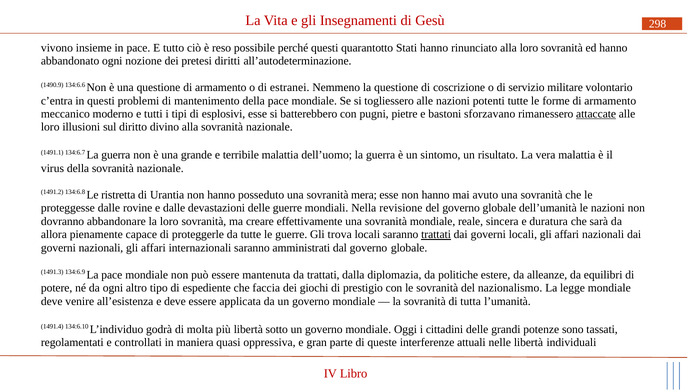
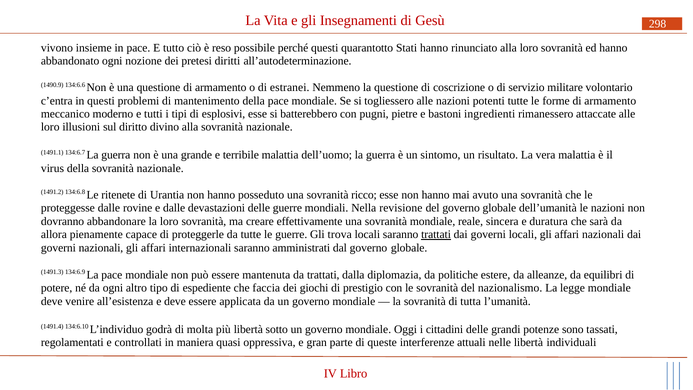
sforzavano: sforzavano -> ingredienti (490, 114)
attaccate underline: present -> none (596, 114)
ristretta: ristretta -> ritenete (118, 195)
mera: mera -> ricco (364, 195)
